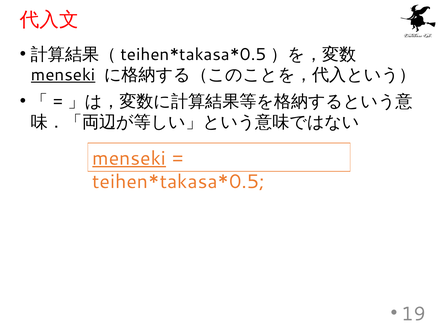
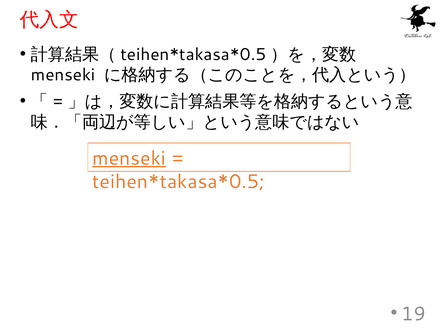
menseki underline: present -> none (63, 75)
